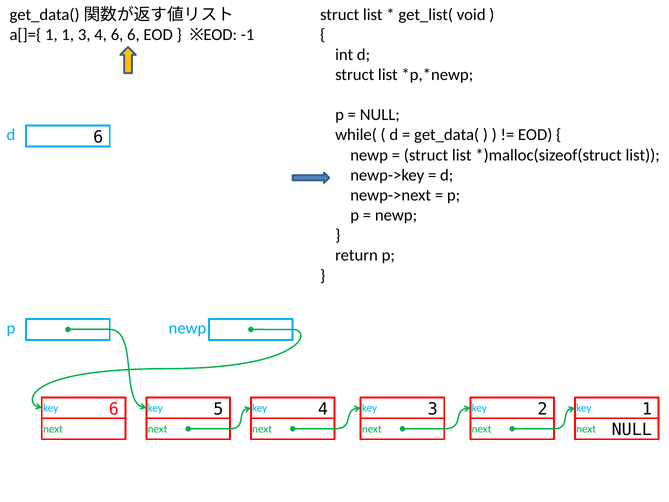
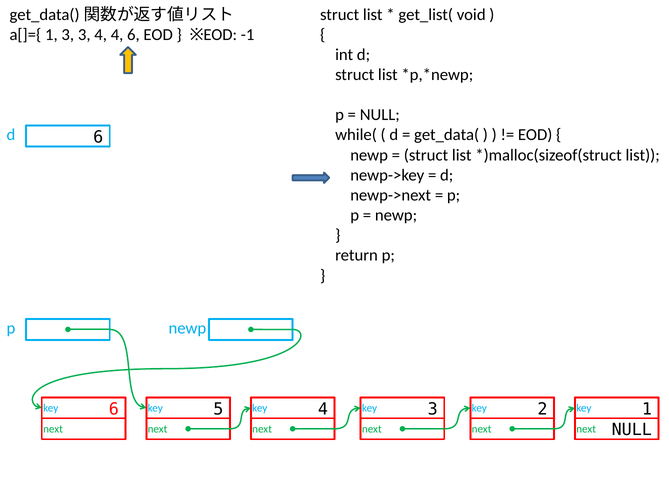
1 1: 1 -> 3 (68, 35)
4 6: 6 -> 4 (117, 35)
